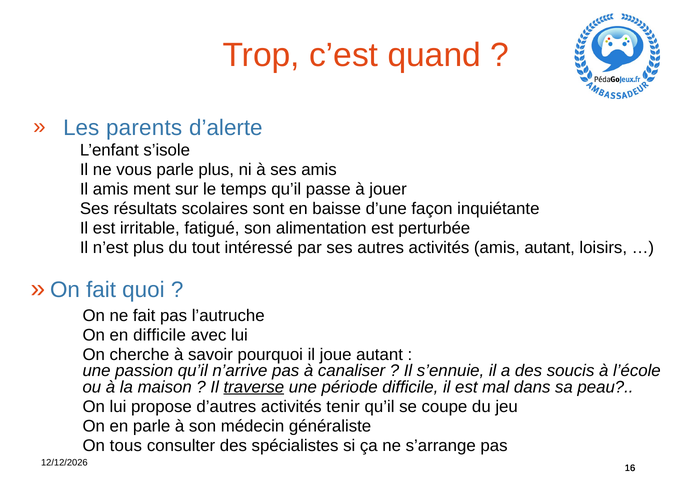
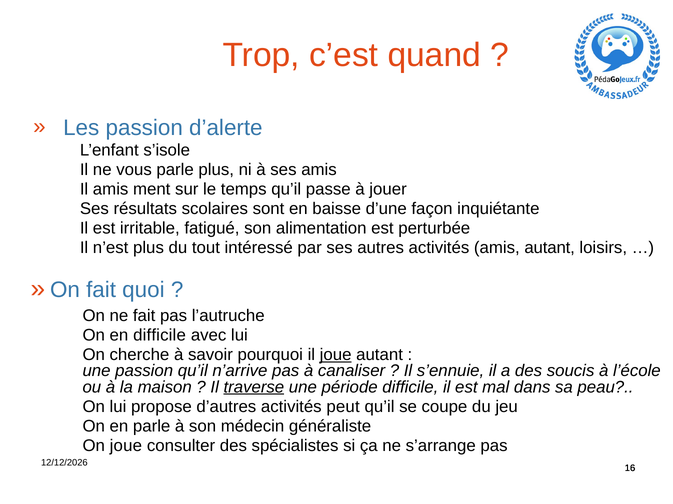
Les parents: parents -> passion (144, 128)
joue underline: none -> present (336, 355)
tenir: tenir -> peut (343, 407)
tous: tous -> joue (126, 446)
